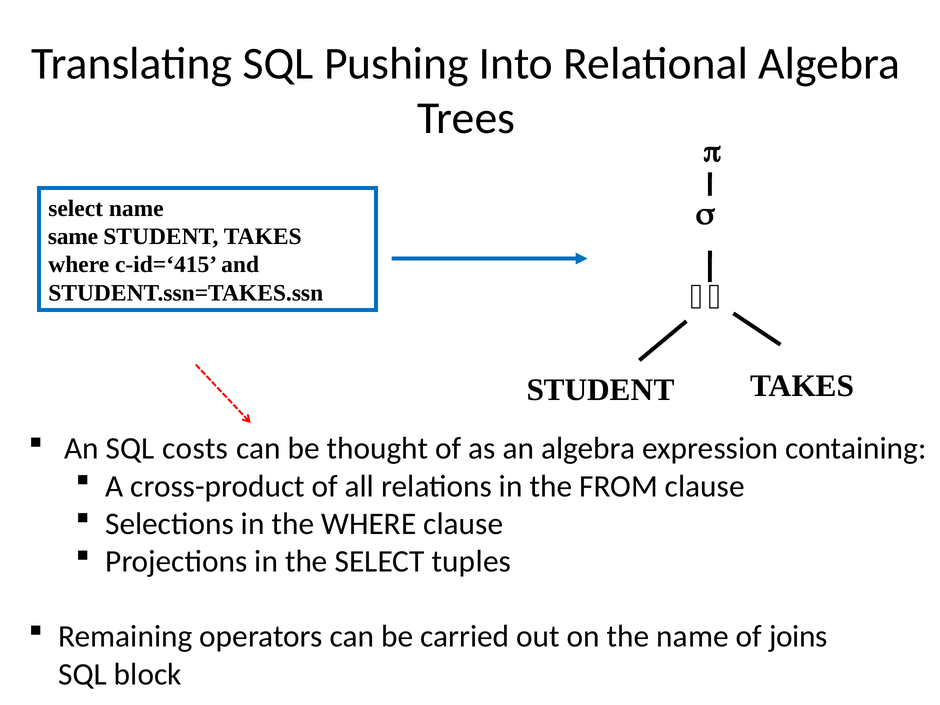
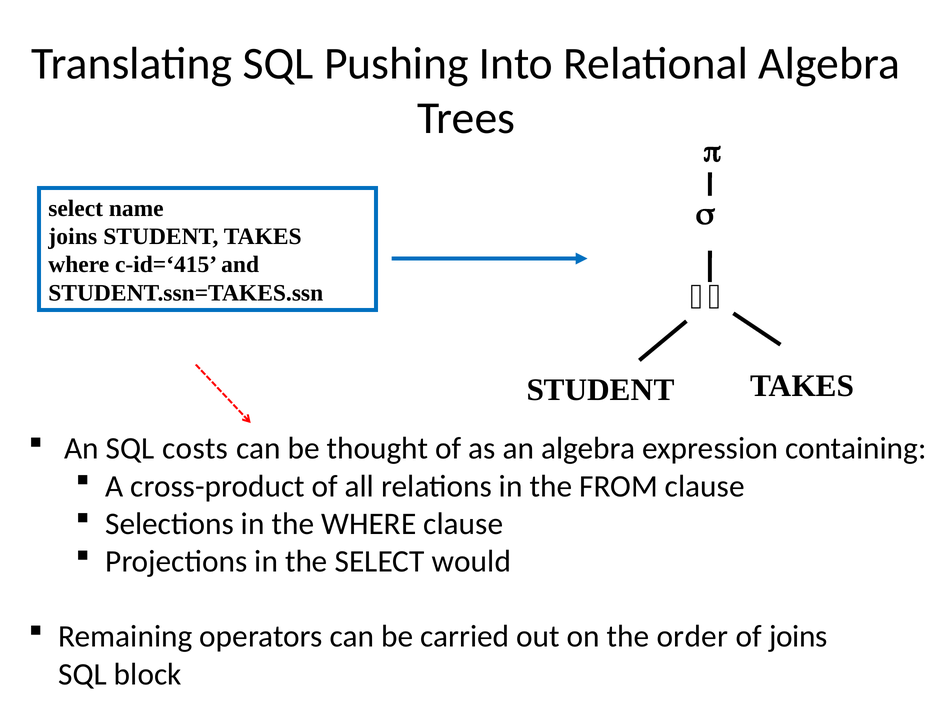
same: same -> joins (73, 237)
tuples: tuples -> would (471, 561)
the name: name -> order (692, 637)
